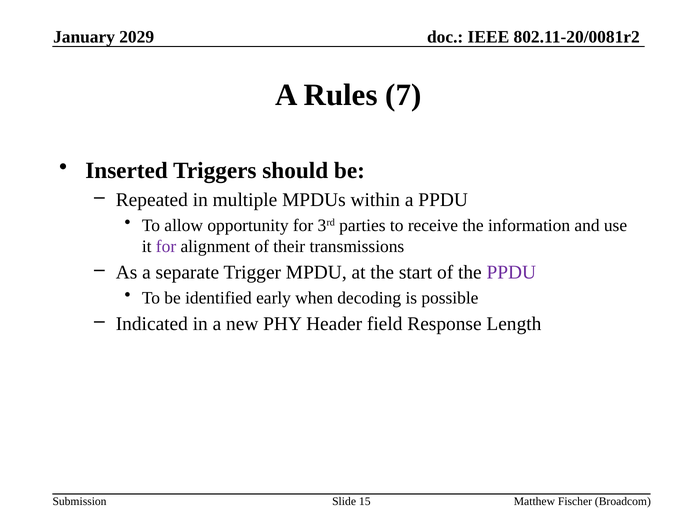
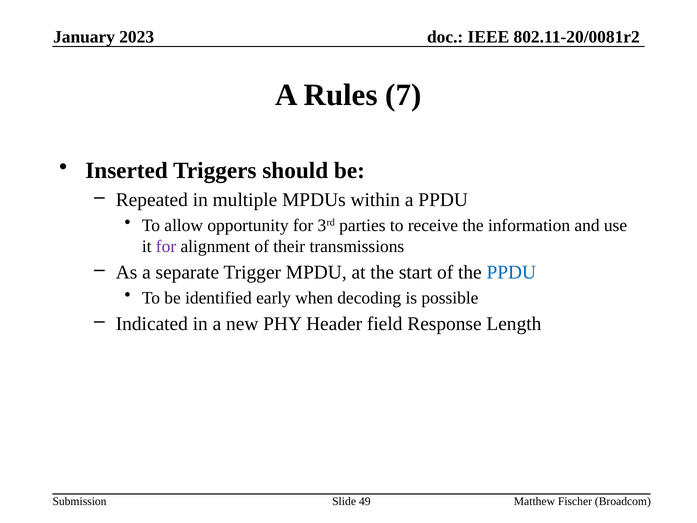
2029: 2029 -> 2023 (137, 37)
PPDU colour: purple -> blue (511, 272)
15: 15 -> 49 (365, 501)
